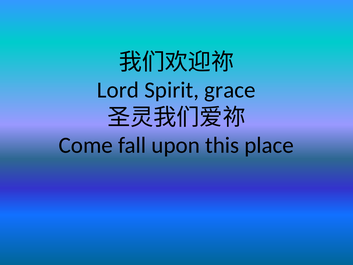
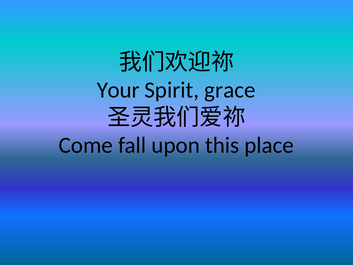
Lord: Lord -> Your (118, 90)
